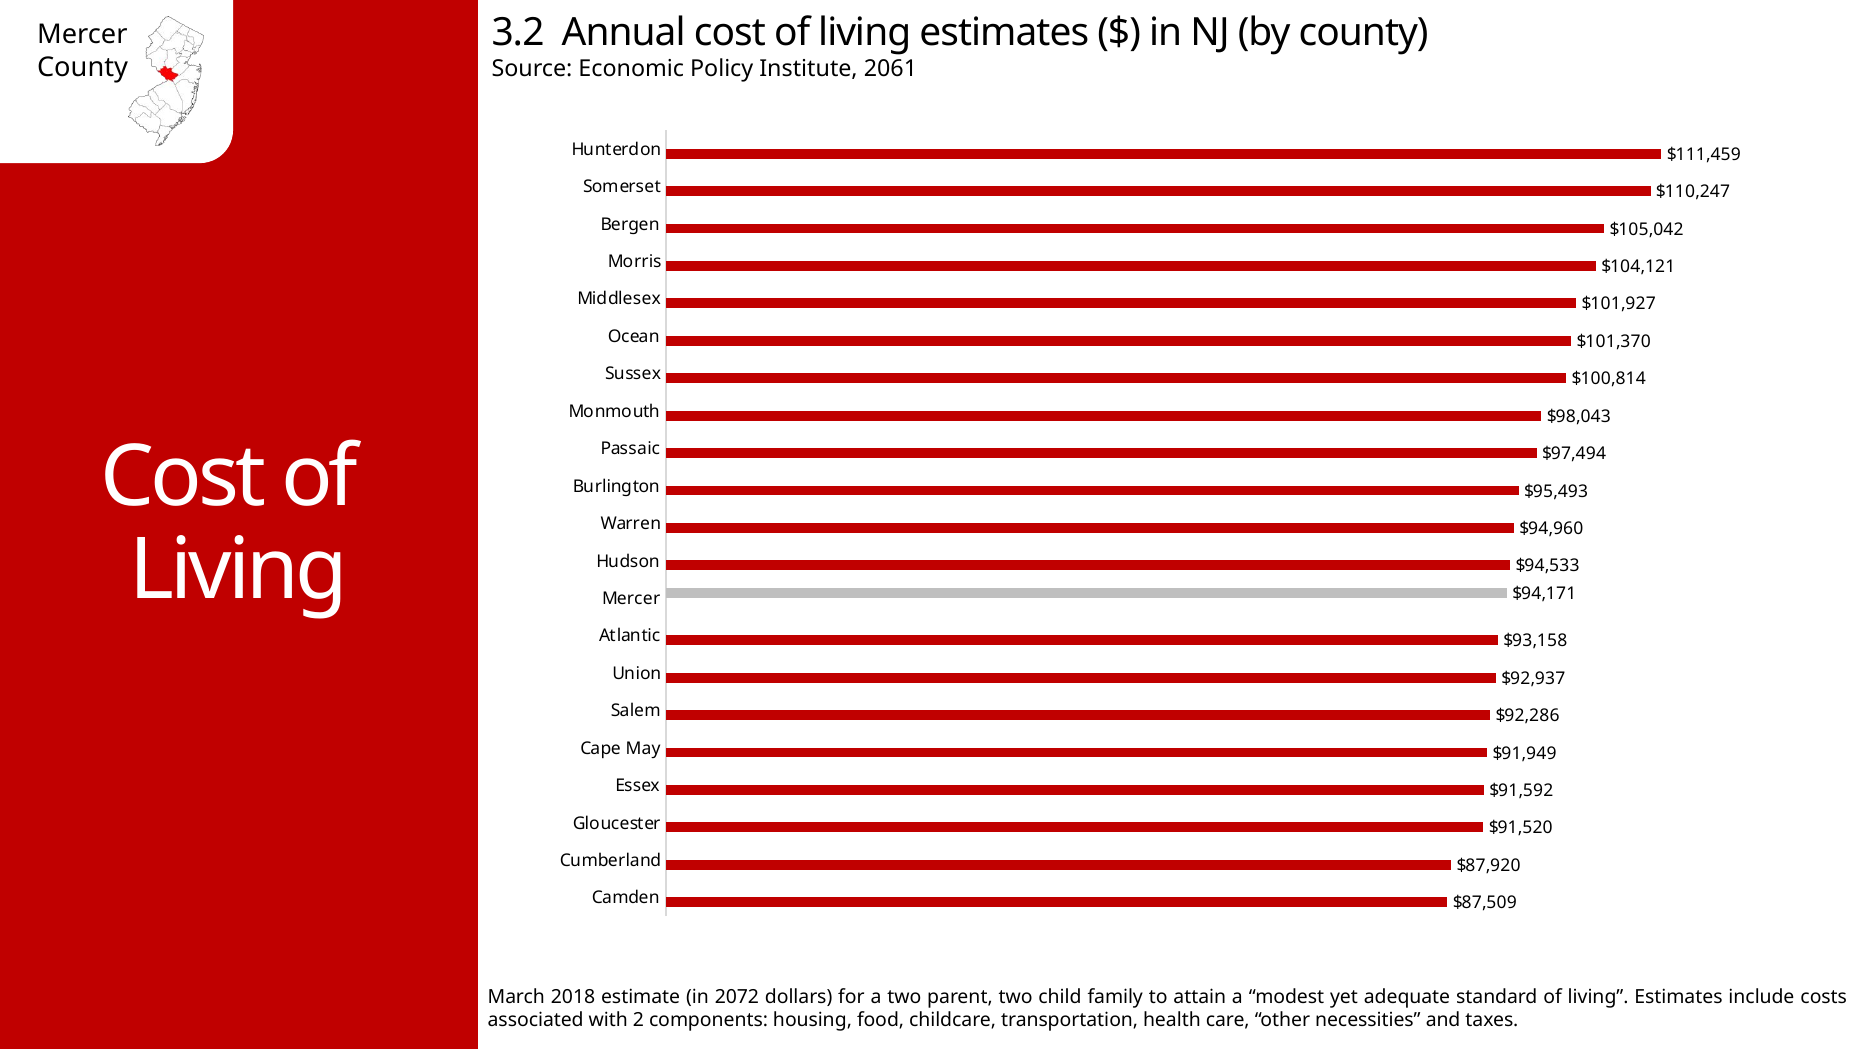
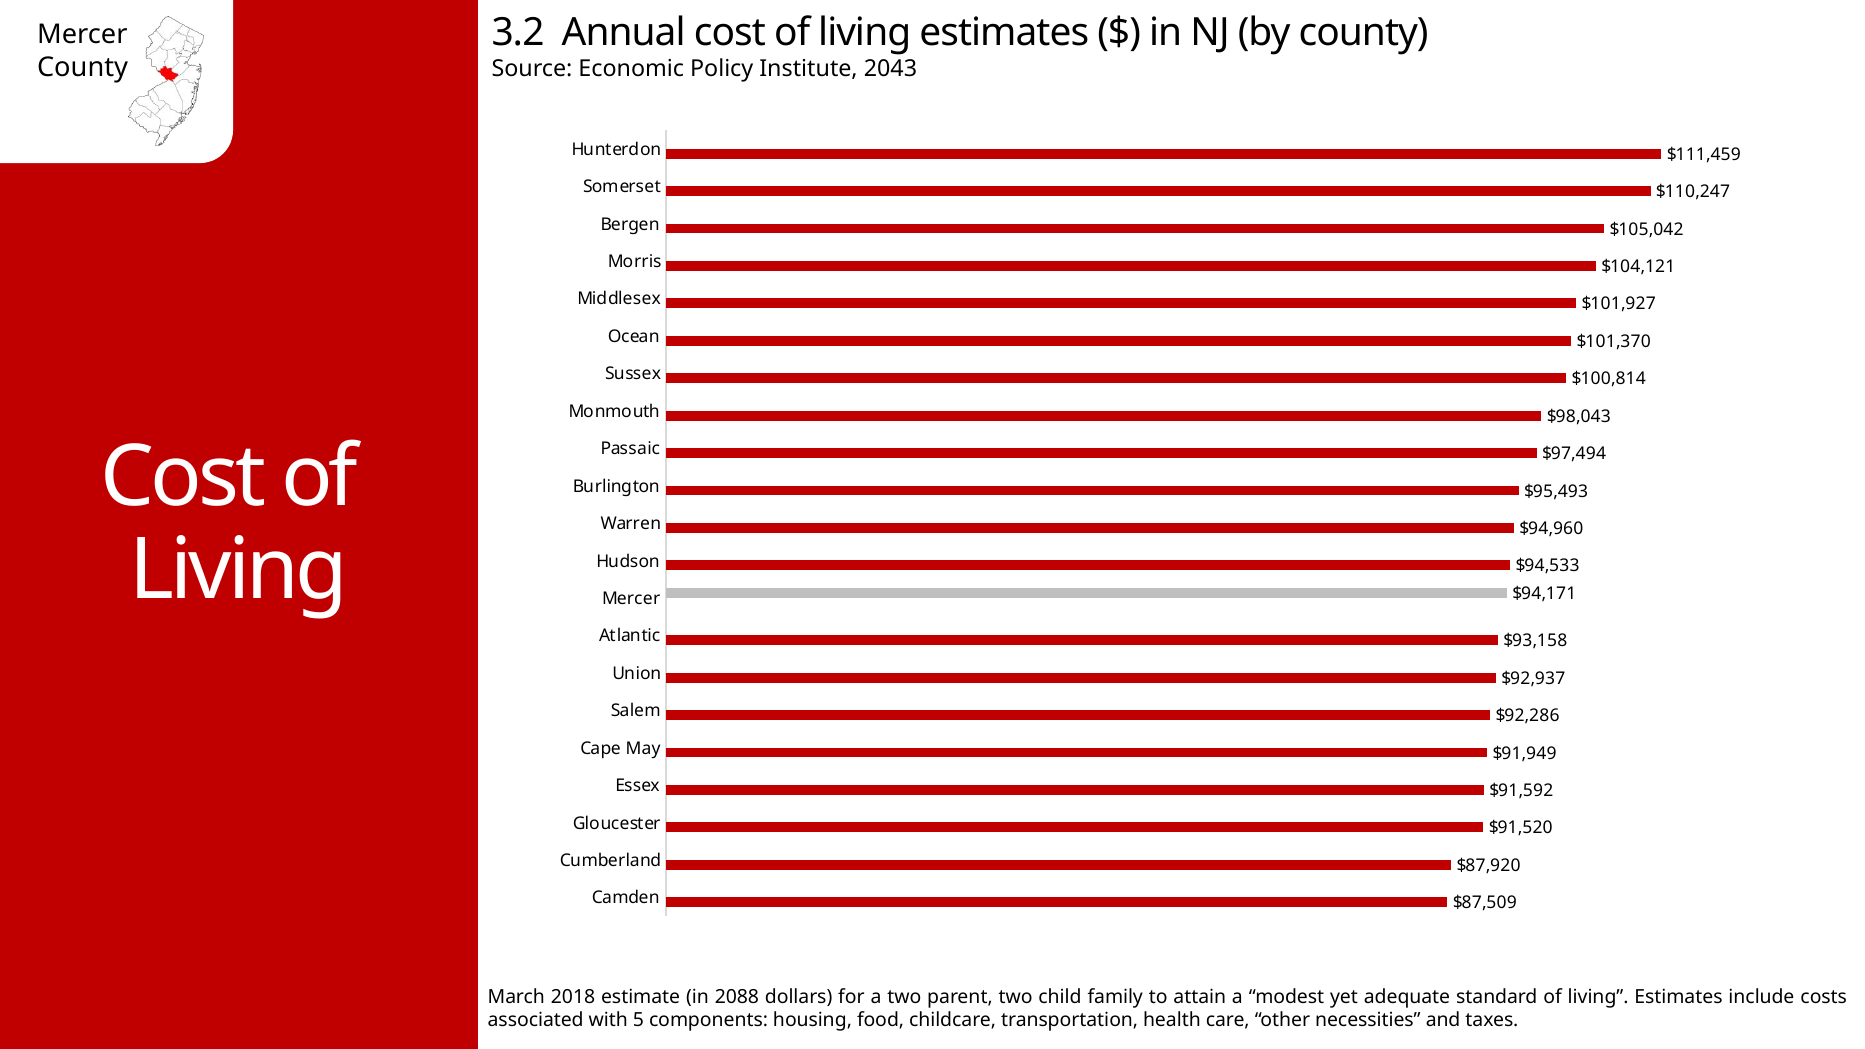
2061: 2061 -> 2043 (890, 69)
2072: 2072 -> 2088 (737, 997)
2: 2 -> 5 (638, 1020)
